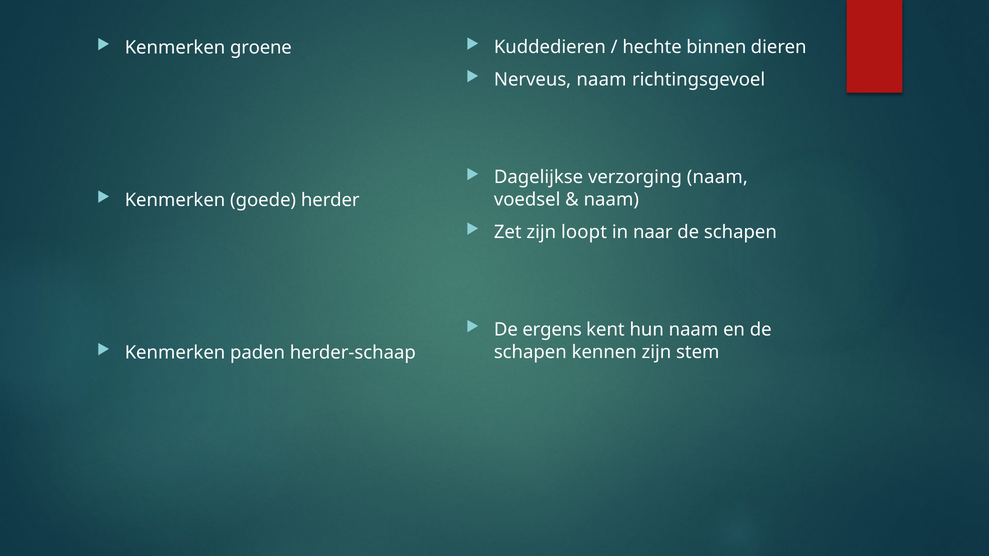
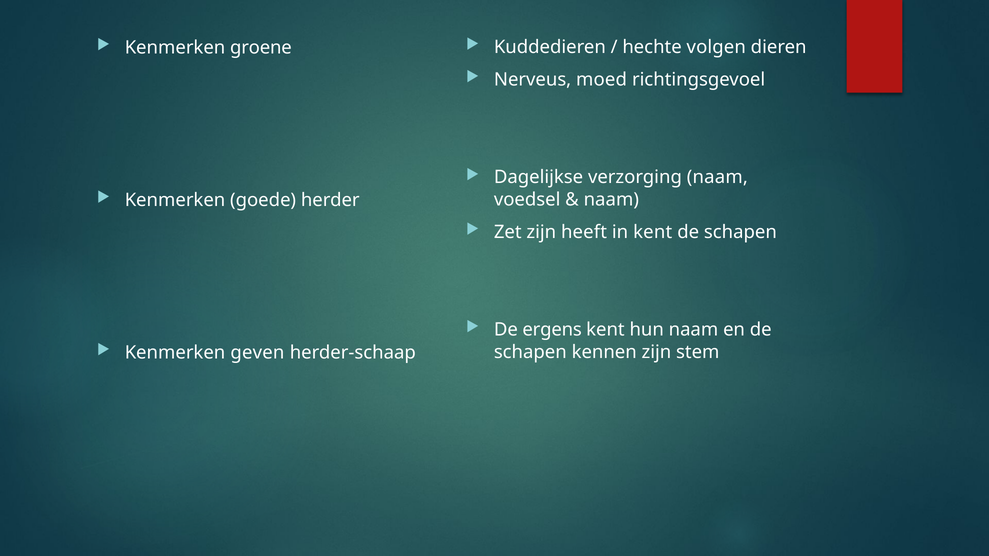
binnen: binnen -> volgen (716, 47)
Nerveus naam: naam -> moed (601, 80)
loopt: loopt -> heeft (584, 232)
in naar: naar -> kent (653, 232)
paden: paden -> geven (257, 353)
